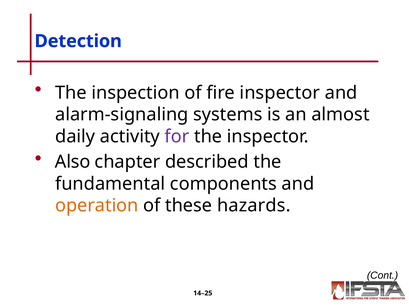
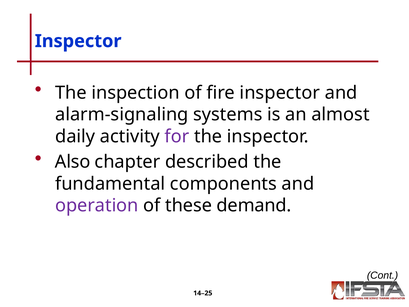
Detection: Detection -> Inspector (78, 41)
operation colour: orange -> purple (97, 205)
hazards: hazards -> demand (254, 205)
